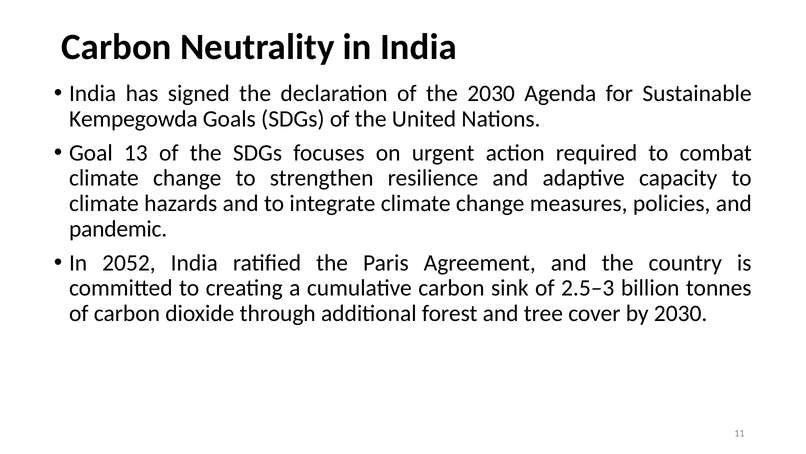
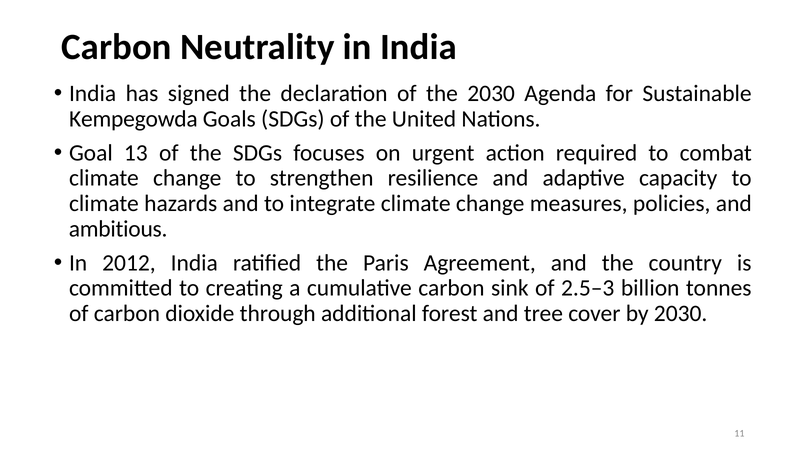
pandemic: pandemic -> ambitious (118, 229)
2052: 2052 -> 2012 (129, 262)
